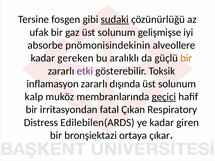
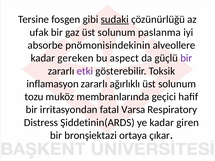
gelişmişse: gelişmişse -> paslanma (159, 32)
aralıklı: aralıklı -> aspect (124, 58)
bir colour: orange -> purple (186, 58)
dışında: dışında -> ağırlıklı (125, 84)
kalp: kalp -> tozu (34, 97)
geçici underline: present -> none (164, 97)
Çıkan: Çıkan -> Varsa (133, 110)
Edilebilen(ARDS: Edilebilen(ARDS -> Şiddetinin(ARDS (98, 123)
